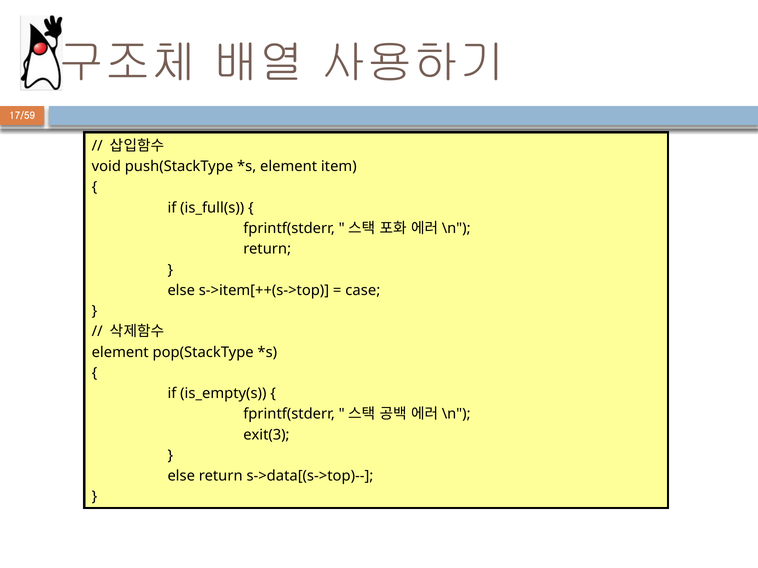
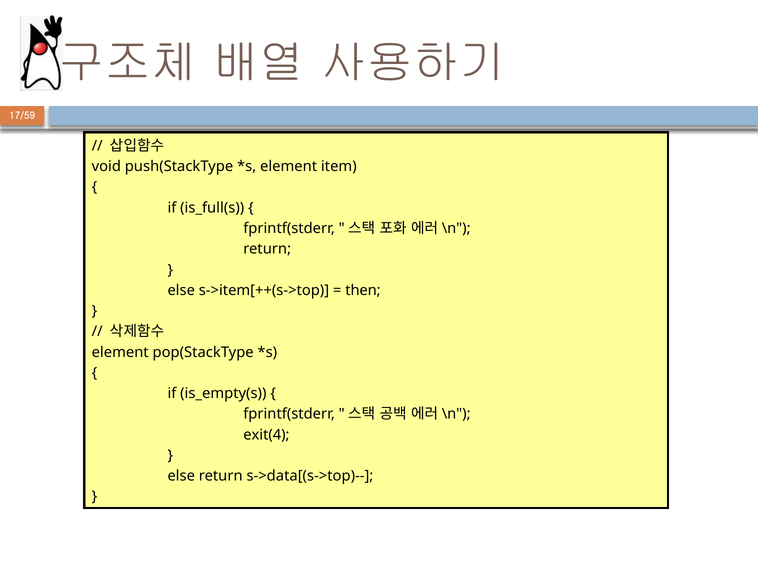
case: case -> then (363, 291)
exit(3: exit(3 -> exit(4 (266, 435)
